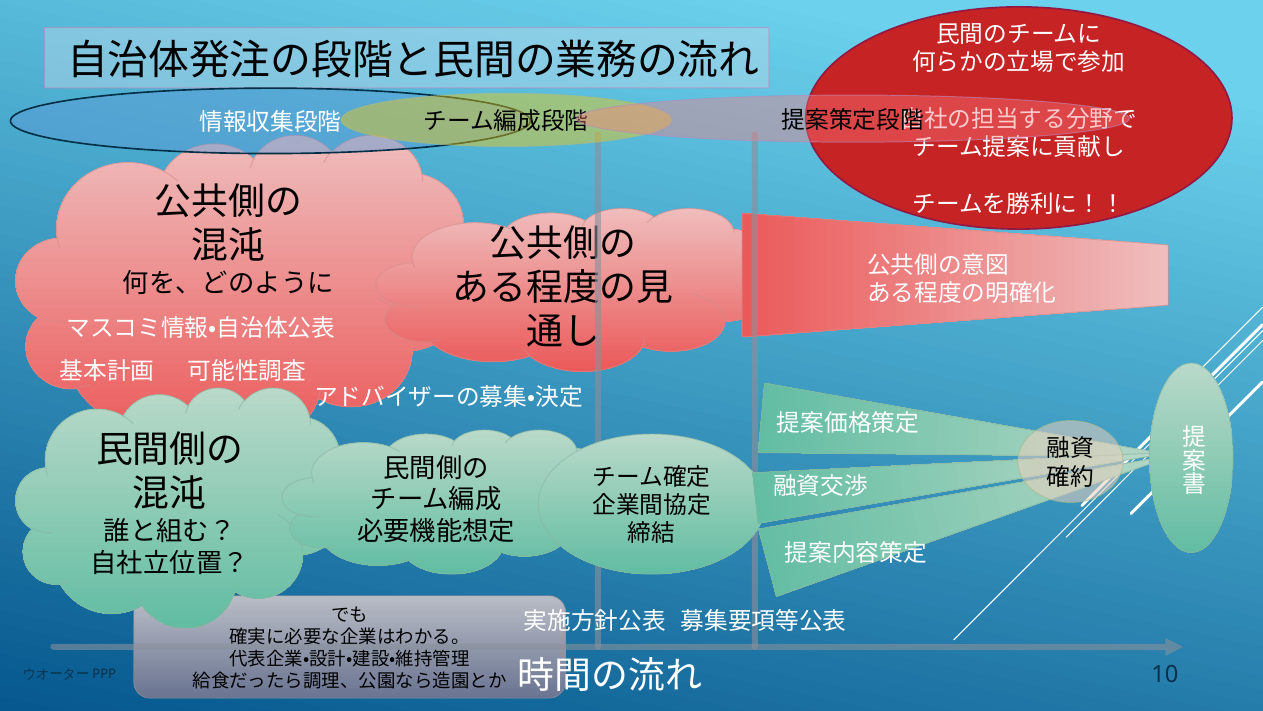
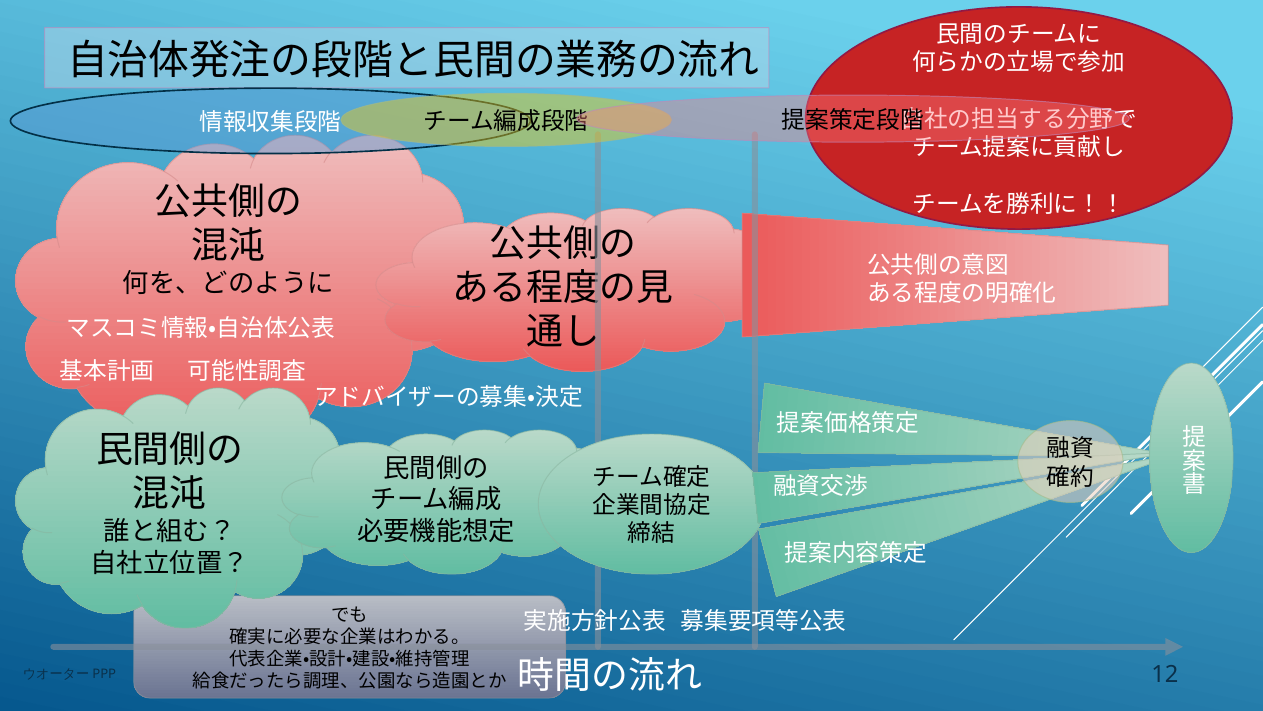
10: 10 -> 12 (1165, 674)
